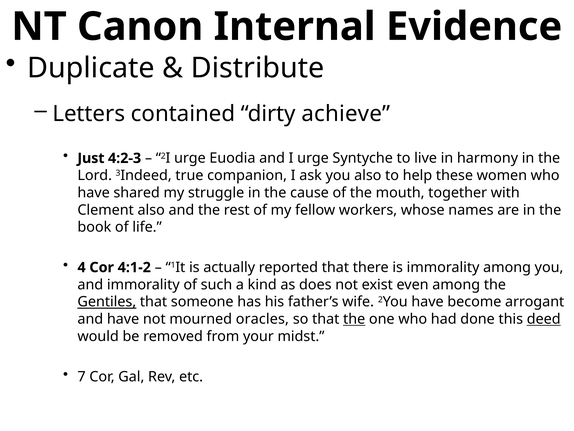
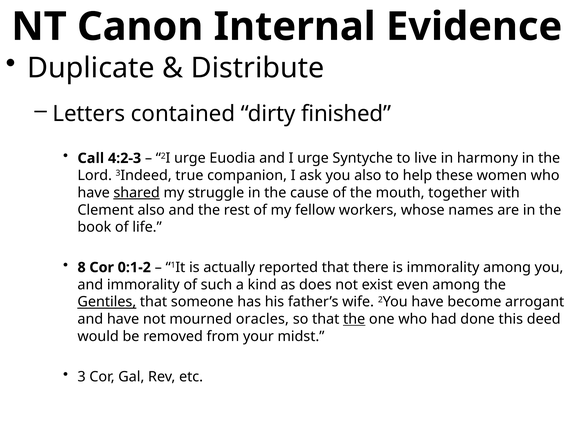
achieve: achieve -> finished (346, 114)
Just: Just -> Call (91, 158)
shared underline: none -> present (137, 193)
4: 4 -> 8 (82, 267)
4:1-2: 4:1-2 -> 0:1-2 (134, 267)
deed underline: present -> none (544, 319)
7: 7 -> 3 (82, 376)
